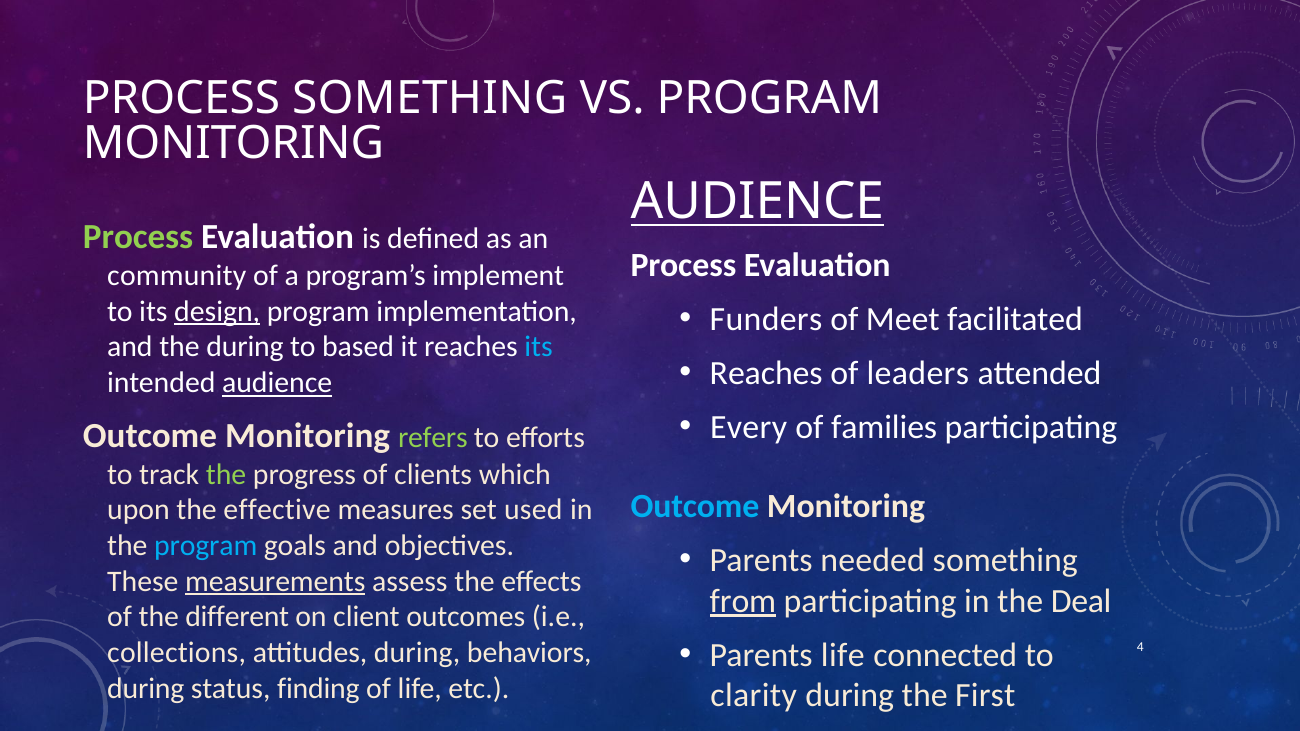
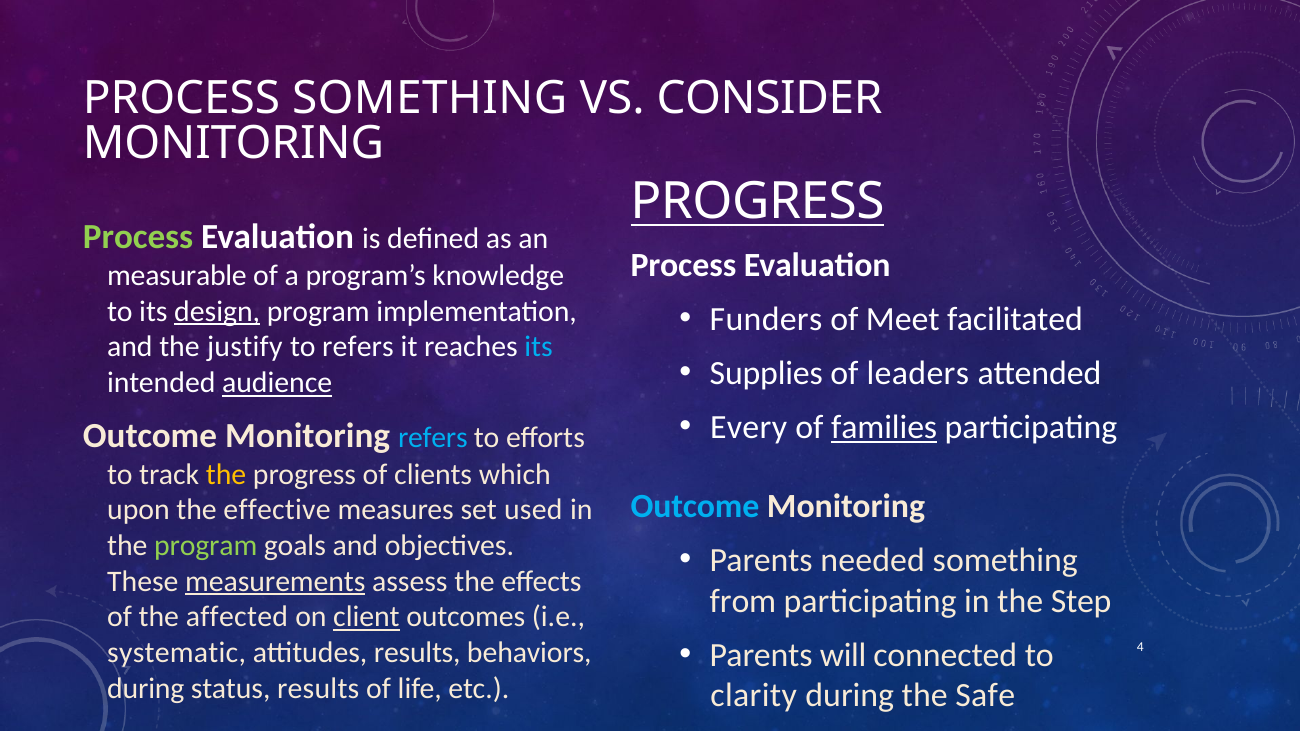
VS PROGRAM: PROGRAM -> CONSIDER (769, 99)
AUDIENCE: AUDIENCE -> PROGRESS (757, 202)
community: community -> measurable (177, 276)
implement: implement -> knowledge (498, 276)
the during: during -> justify (245, 347)
to based: based -> refers (358, 347)
Reaches: Reaches -> Supplies (766, 374)
families underline: none -> present (884, 428)
refers colour: light green -> light blue (433, 438)
the colour: light green -> yellow (226, 475)
program colour: light blue -> light green (206, 546)
from underline: present -> none (743, 601)
Deal: Deal -> Step (1081, 601)
different: different -> affected (237, 617)
client underline: none -> present (366, 617)
Parents life: life -> will (843, 655)
collections: collections -> systematic (177, 653)
attitudes during: during -> results (417, 653)
status finding: finding -> results (318, 689)
First: First -> Safe (985, 696)
